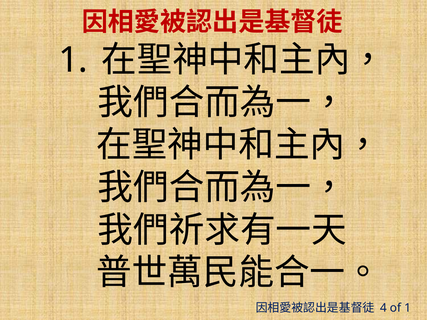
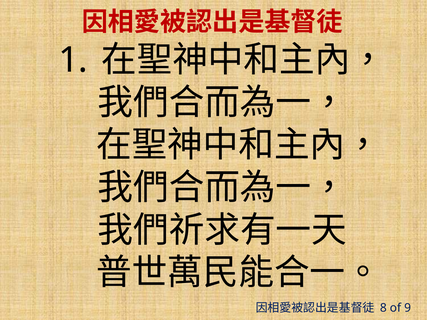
4: 4 -> 8 (383, 308)
of 1: 1 -> 9 (408, 308)
